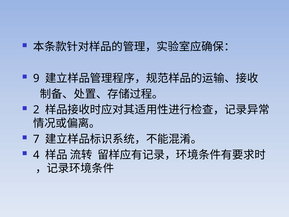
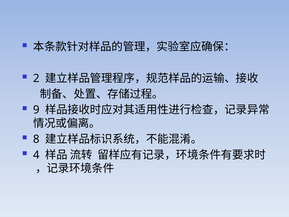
9: 9 -> 2 (36, 78)
2: 2 -> 9 (36, 110)
7: 7 -> 8 (36, 139)
